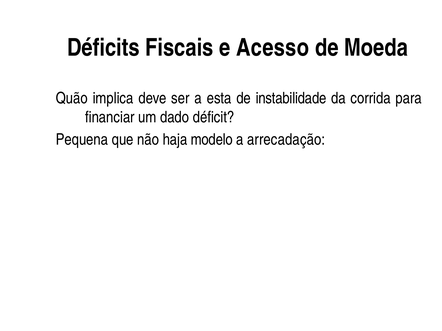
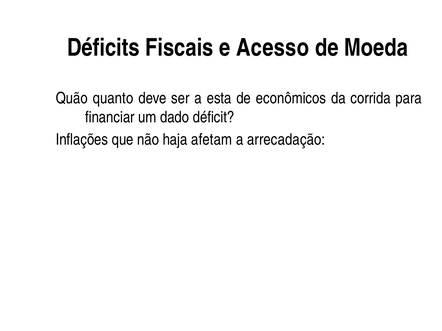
implica: implica -> quanto (113, 98)
instabilidade: instabilidade -> econômicos (291, 98)
Pequena: Pequena -> Inflações (82, 140)
modelo: modelo -> afetam (212, 140)
